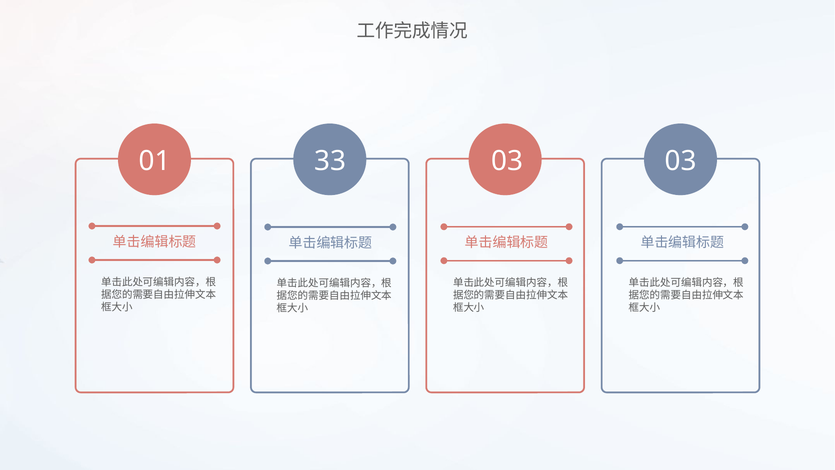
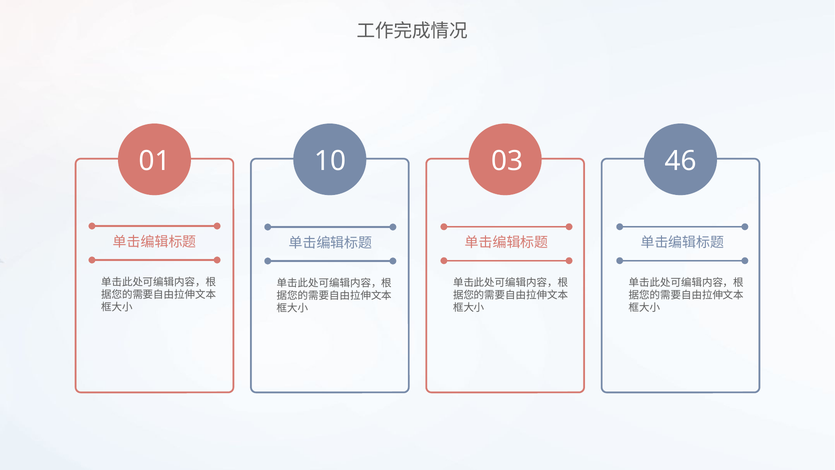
33: 33 -> 10 (330, 161)
03 03: 03 -> 46 (681, 161)
